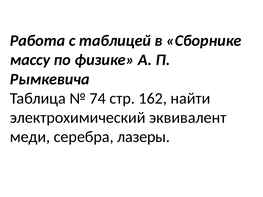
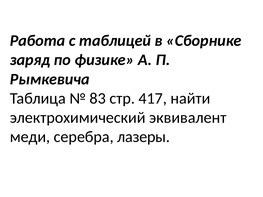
массу: массу -> заряд (30, 60)
74: 74 -> 83 (98, 99)
162: 162 -> 417 (153, 99)
